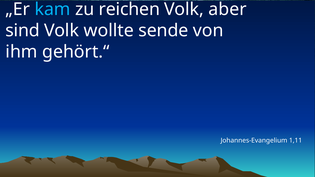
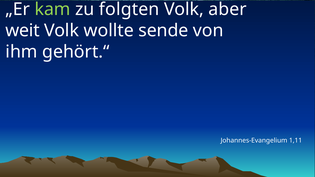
kam colour: light blue -> light green (53, 9)
reichen: reichen -> folgten (129, 9)
sind: sind -> weit (23, 31)
